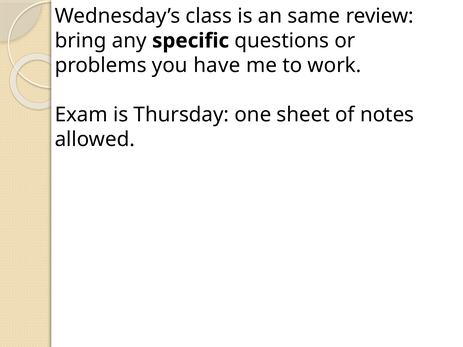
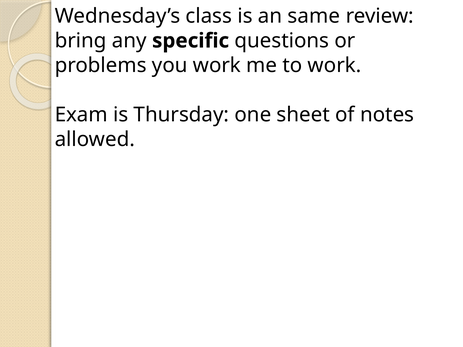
you have: have -> work (217, 65)
